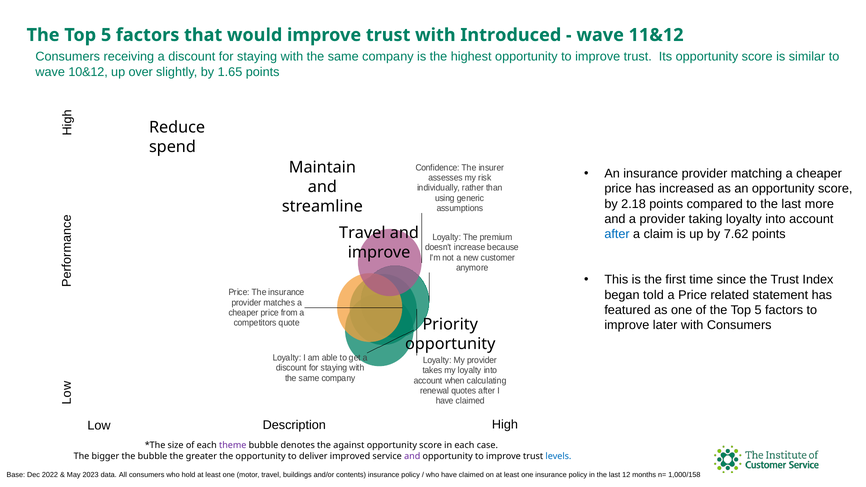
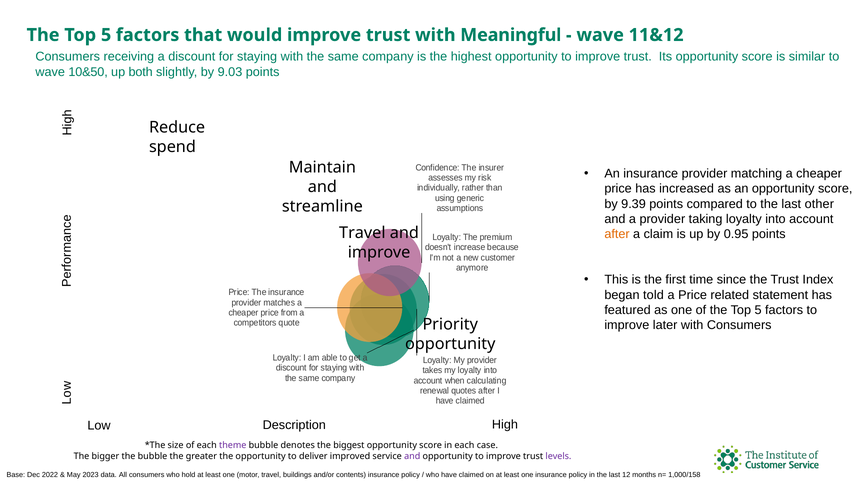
Introduced: Introduced -> Meaningful (511, 35)
10&12: 10&12 -> 10&50 (88, 72)
over: over -> both (141, 72)
1.65: 1.65 -> 9.03 (230, 72)
2.18: 2.18 -> 9.39 (634, 204)
more: more -> other (819, 204)
after colour: blue -> orange (617, 234)
7.62: 7.62 -> 0.95 (736, 234)
against: against -> biggest (349, 446)
levels colour: blue -> purple (558, 456)
